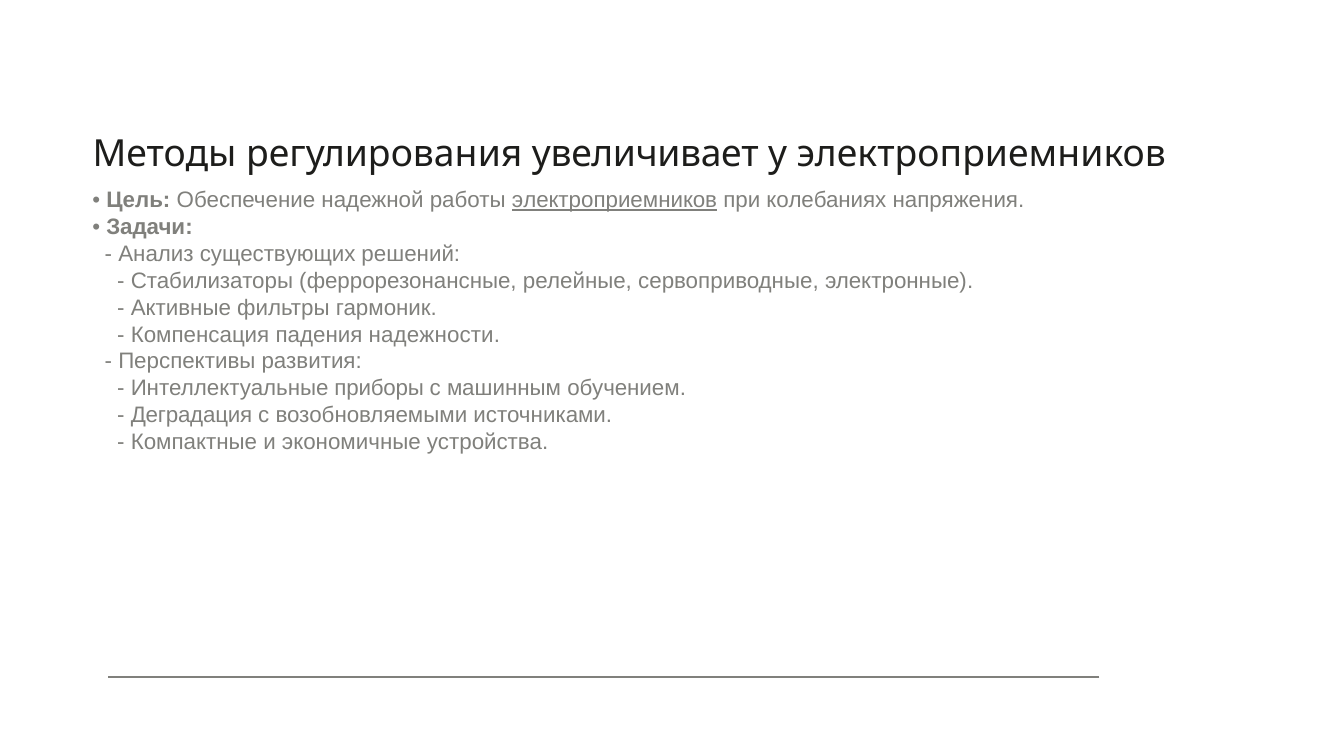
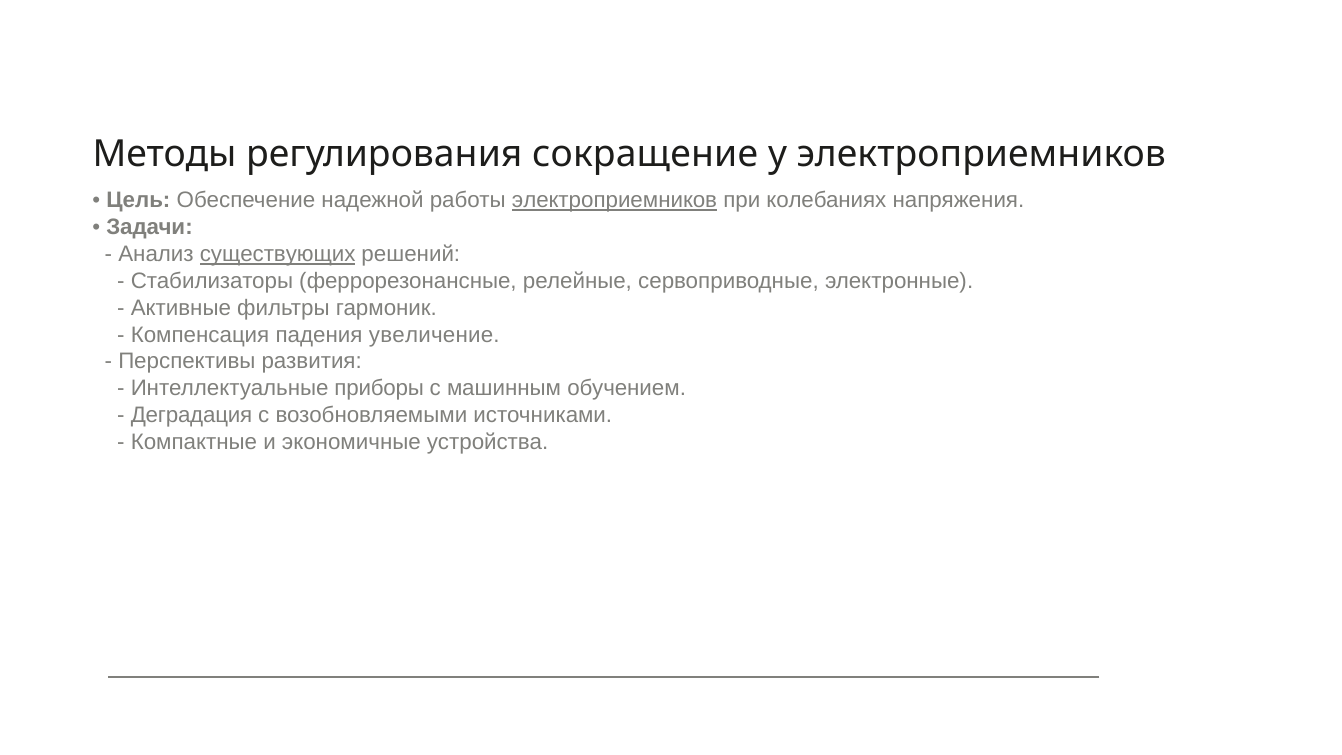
увеличивает: увеличивает -> сокращение (645, 154)
существующих underline: none -> present (278, 254)
надежности: надежности -> увеличение (434, 335)
